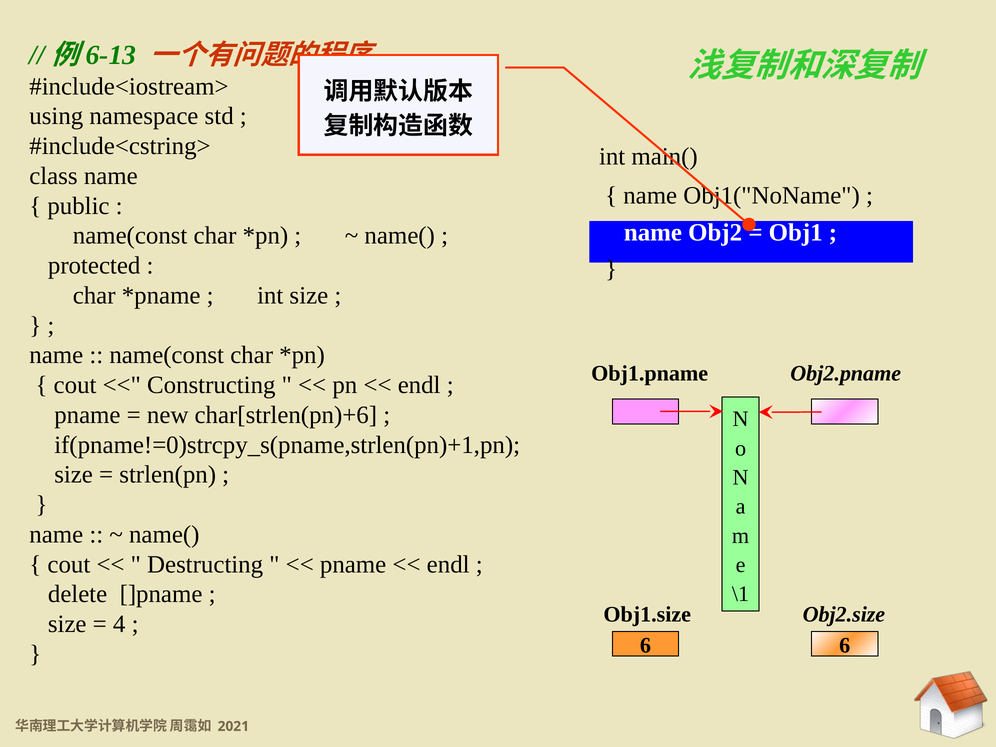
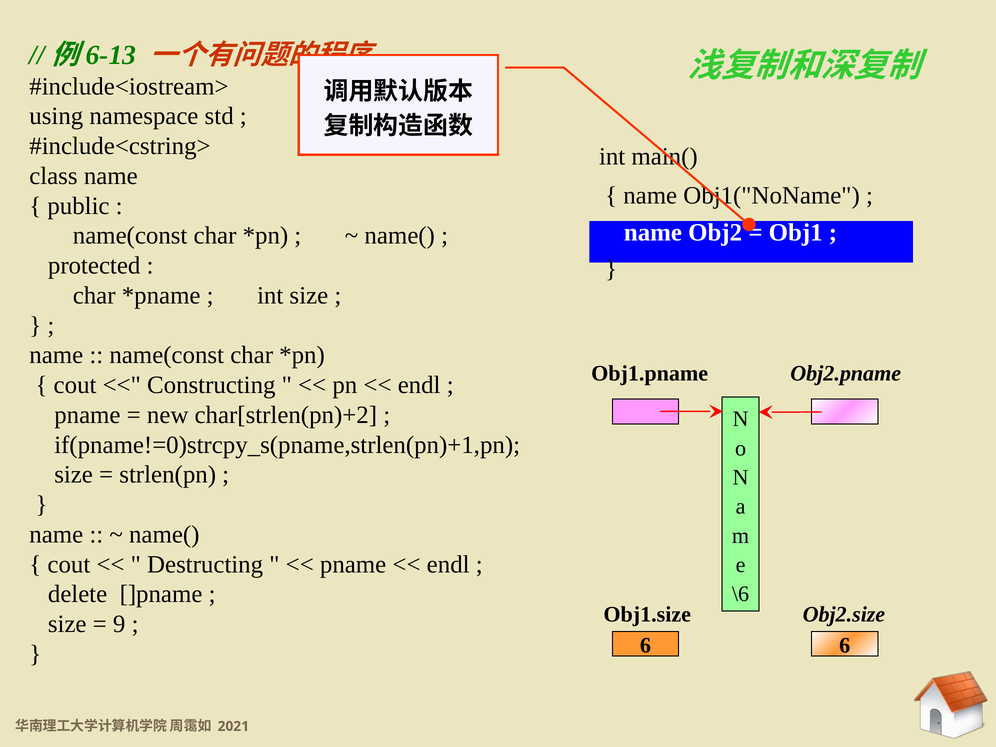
char[strlen(pn)+6: char[strlen(pn)+6 -> char[strlen(pn)+2 (286, 415)
\1: \1 -> \6 (741, 594)
4: 4 -> 9 (119, 624)
